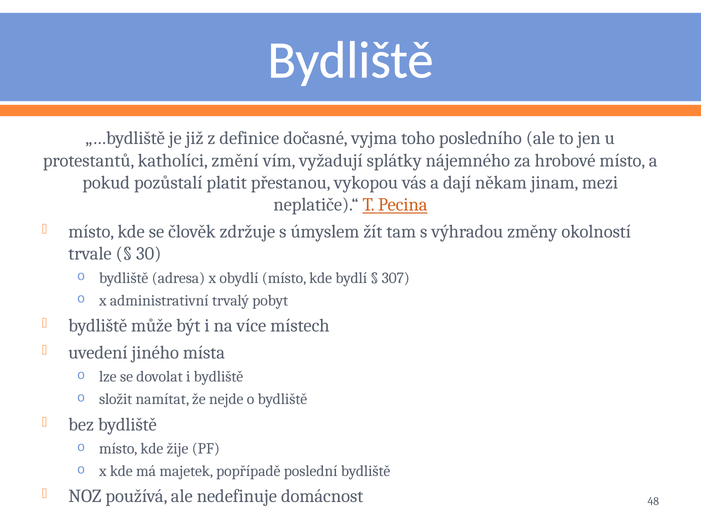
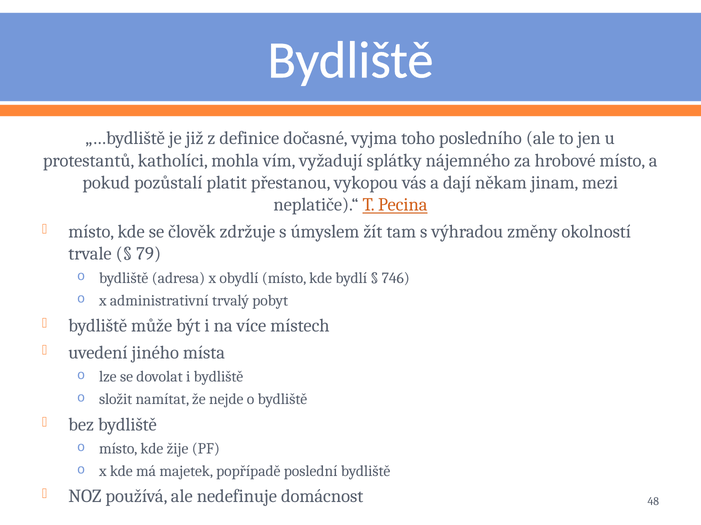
změní: změní -> mohla (235, 161)
30: 30 -> 79 (149, 254)
307: 307 -> 746 (396, 278)
